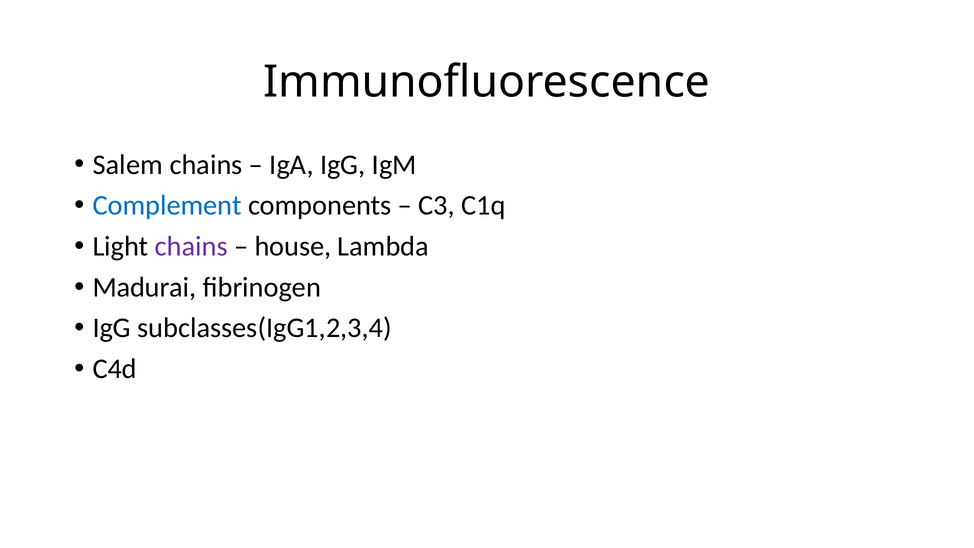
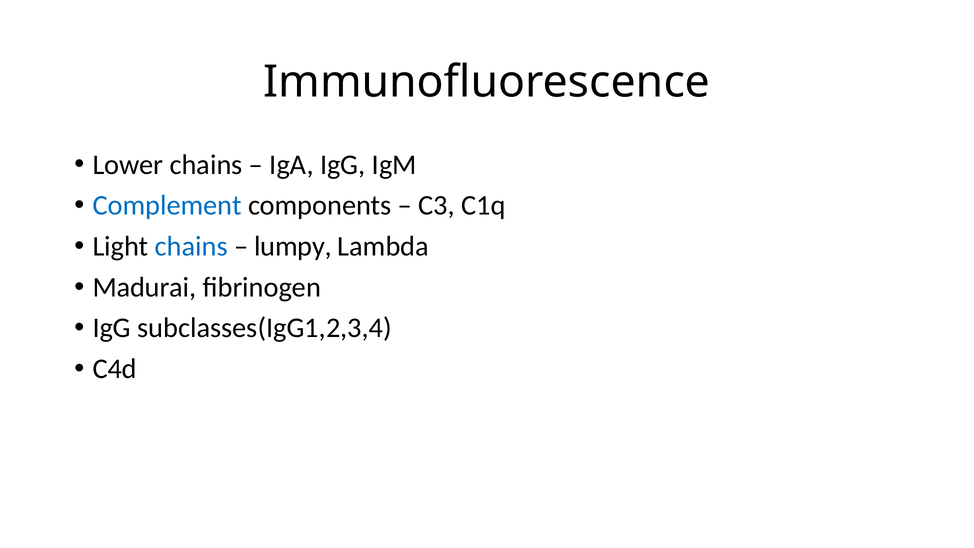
Salem: Salem -> Lower (128, 165)
chains colour: purple -> blue (191, 246)
house: house -> lumpy (293, 246)
